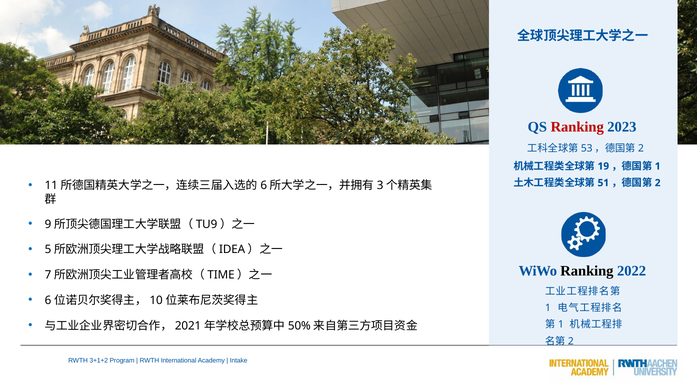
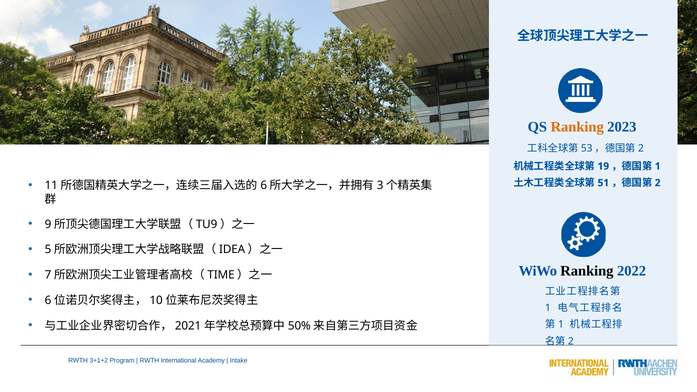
Ranking colour: red -> orange (577, 127)
